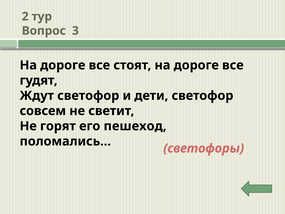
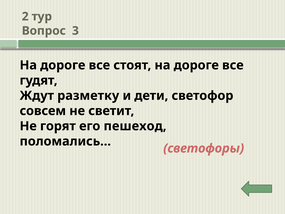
Ждут светофор: светофор -> разметку (88, 96)
